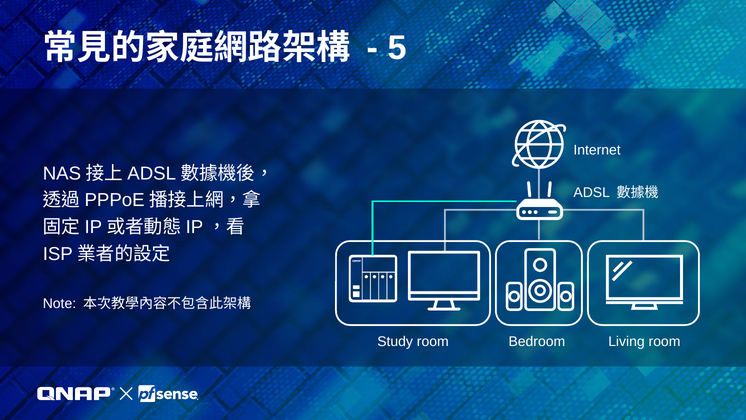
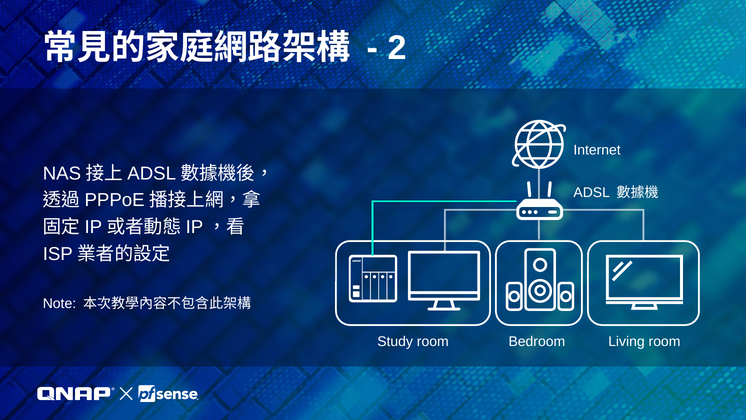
5: 5 -> 2 (397, 48)
